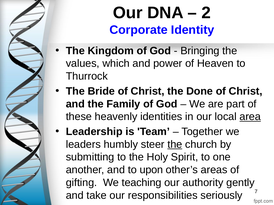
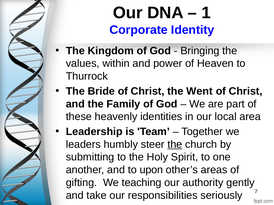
2: 2 -> 1 (206, 13)
which: which -> within (116, 64)
Done: Done -> Went (200, 91)
area underline: present -> none (250, 117)
